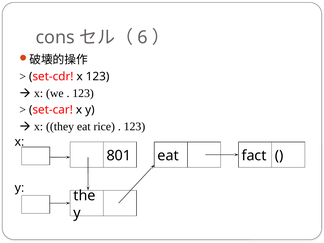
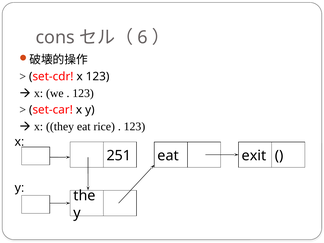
801: 801 -> 251 (119, 156)
fact: fact -> exit (254, 156)
